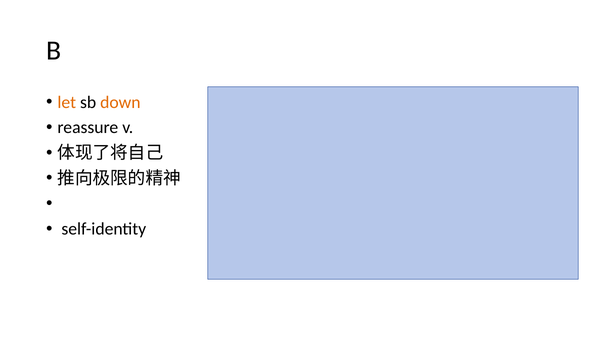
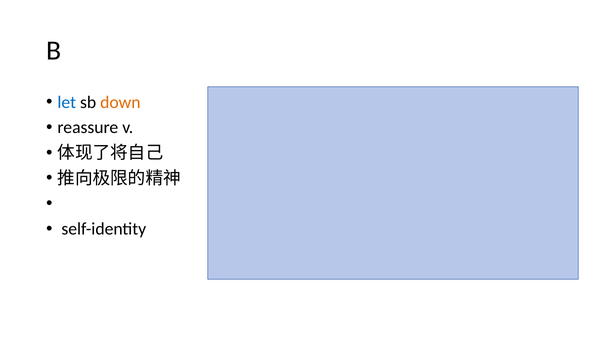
let colour: orange -> blue (67, 102)
